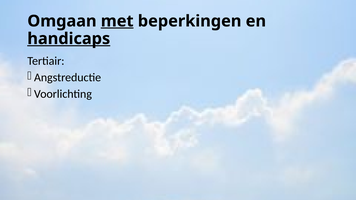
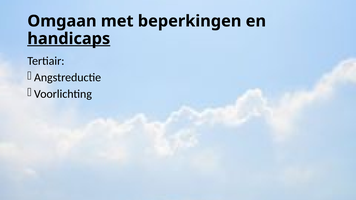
met underline: present -> none (117, 21)
